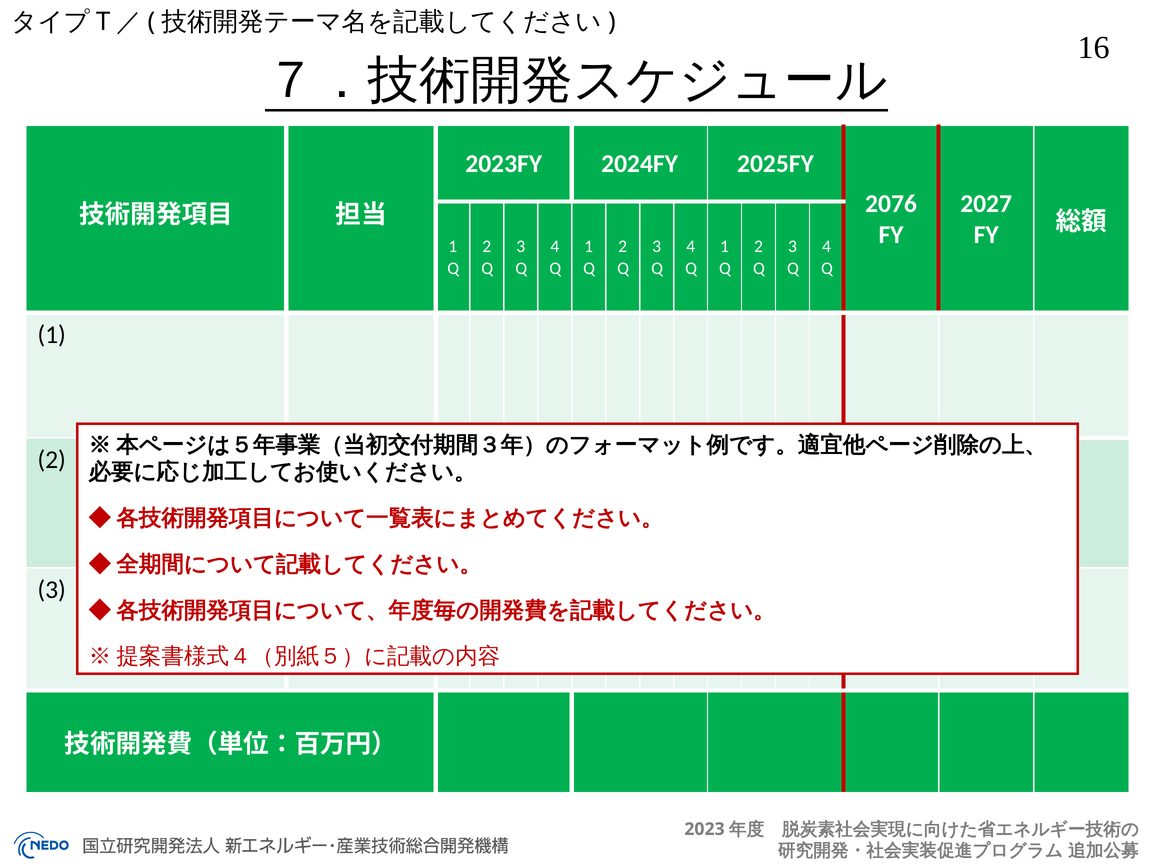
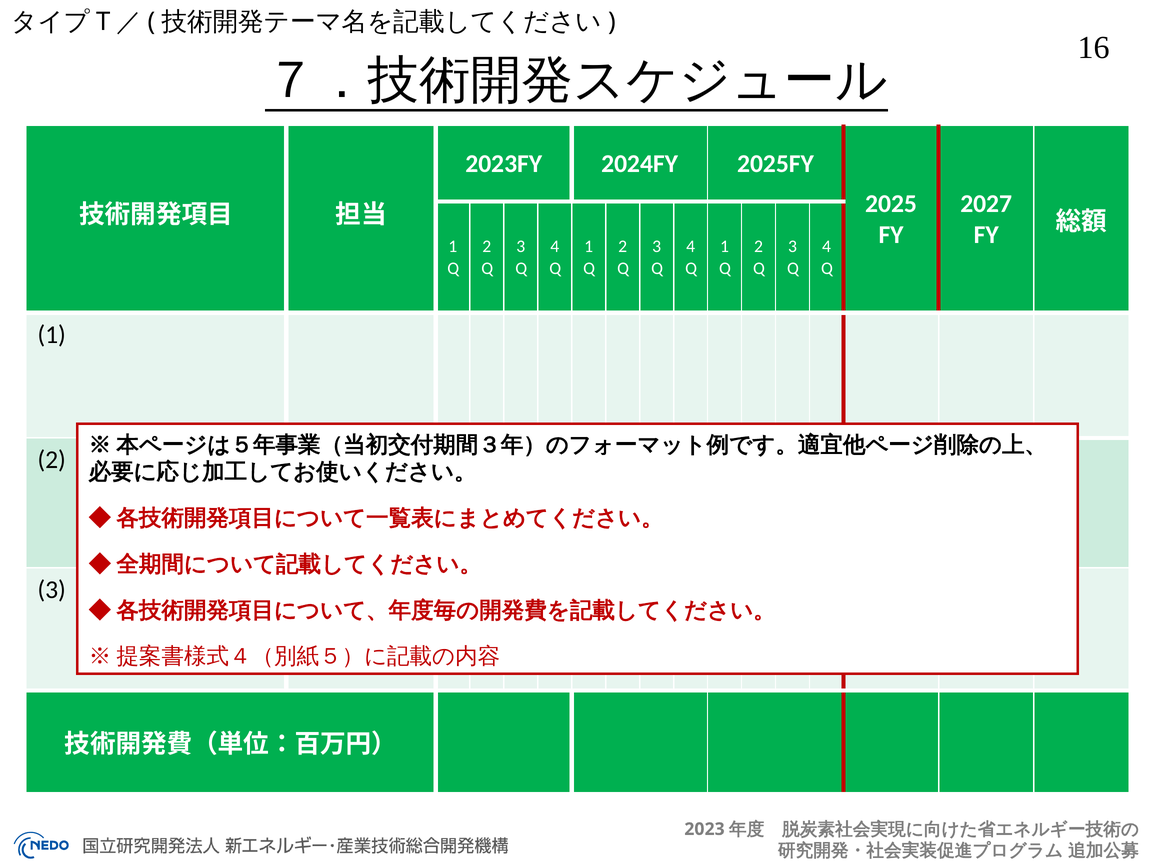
2076: 2076 -> 2025 (891, 204)
